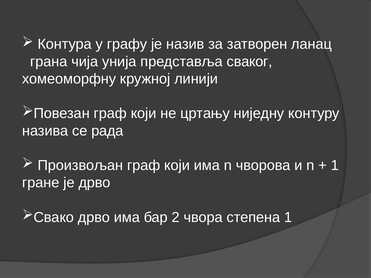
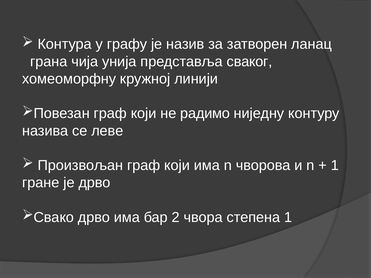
цртању: цртању -> радимо (205, 114)
рада: рада -> леве (107, 131)
